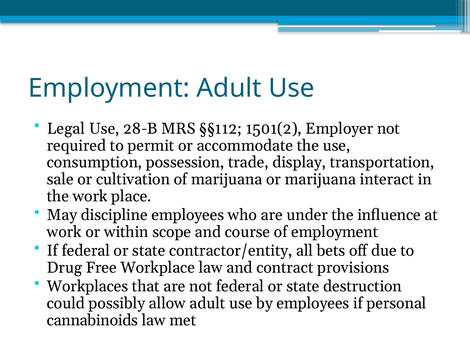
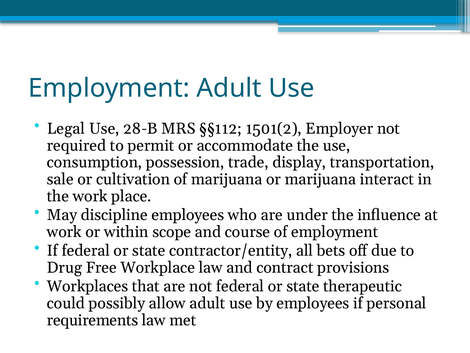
destruction: destruction -> therapeutic (363, 286)
cannabinoids: cannabinoids -> requirements (93, 320)
